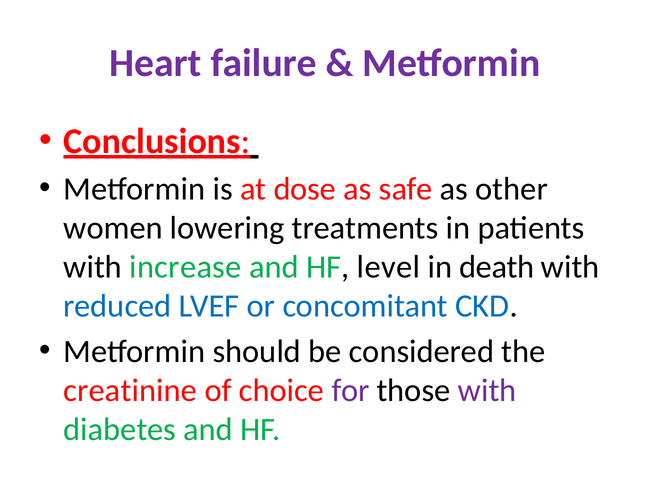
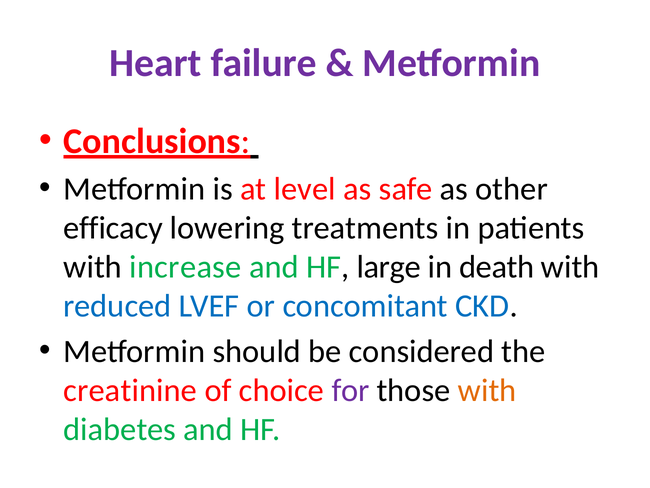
dose: dose -> level (305, 189)
women: women -> efficacy (113, 228)
level: level -> large (389, 267)
with colour: purple -> orange (487, 390)
